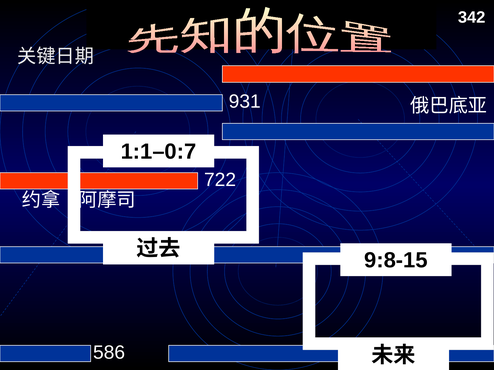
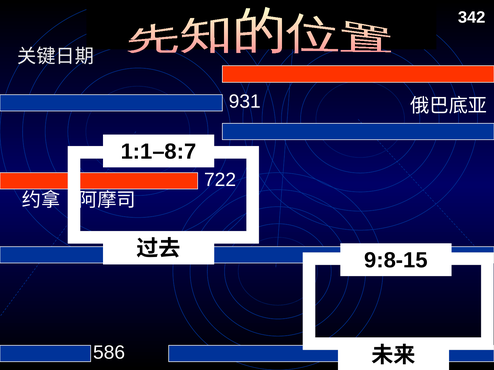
1:1–0:7: 1:1–0:7 -> 1:1–8:7 (159, 152)
